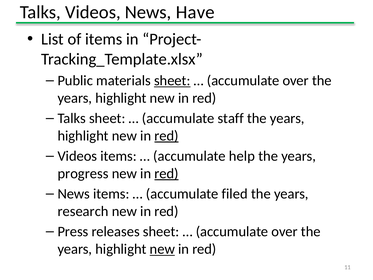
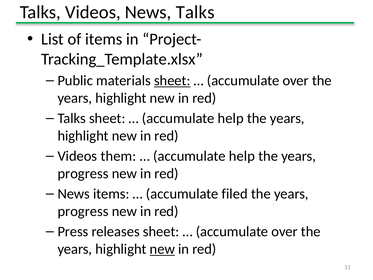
News Have: Have -> Talks (195, 12)
staff: staff -> help (231, 118)
red underline: present -> none (166, 136)
Videos items: items -> them (118, 156)
red underline: present -> none (166, 173)
research: research -> progress (83, 211)
